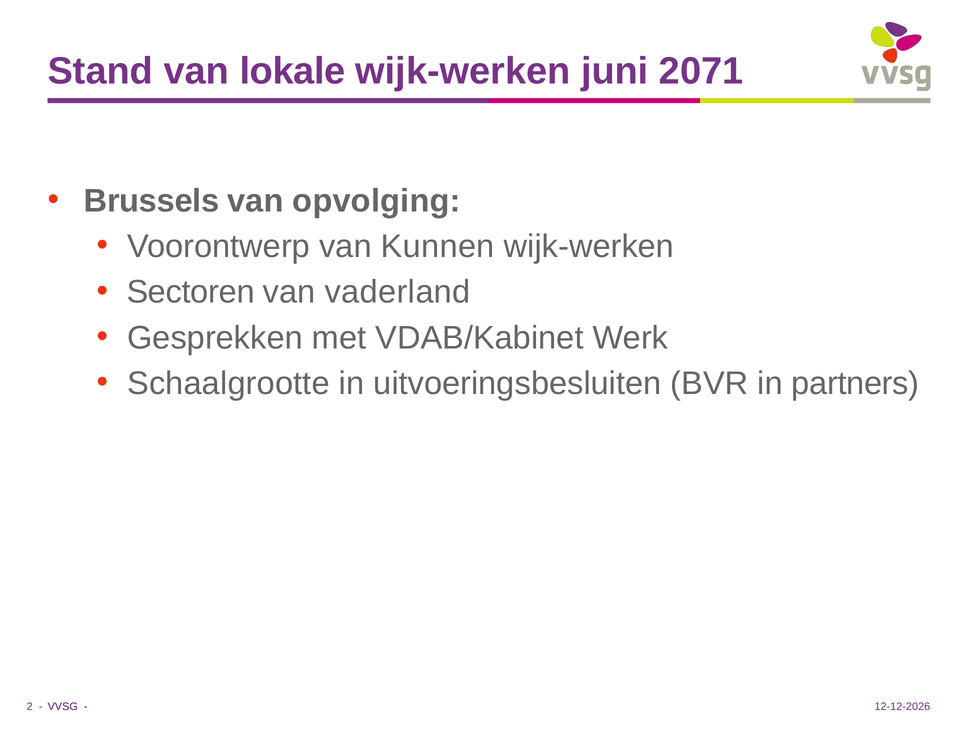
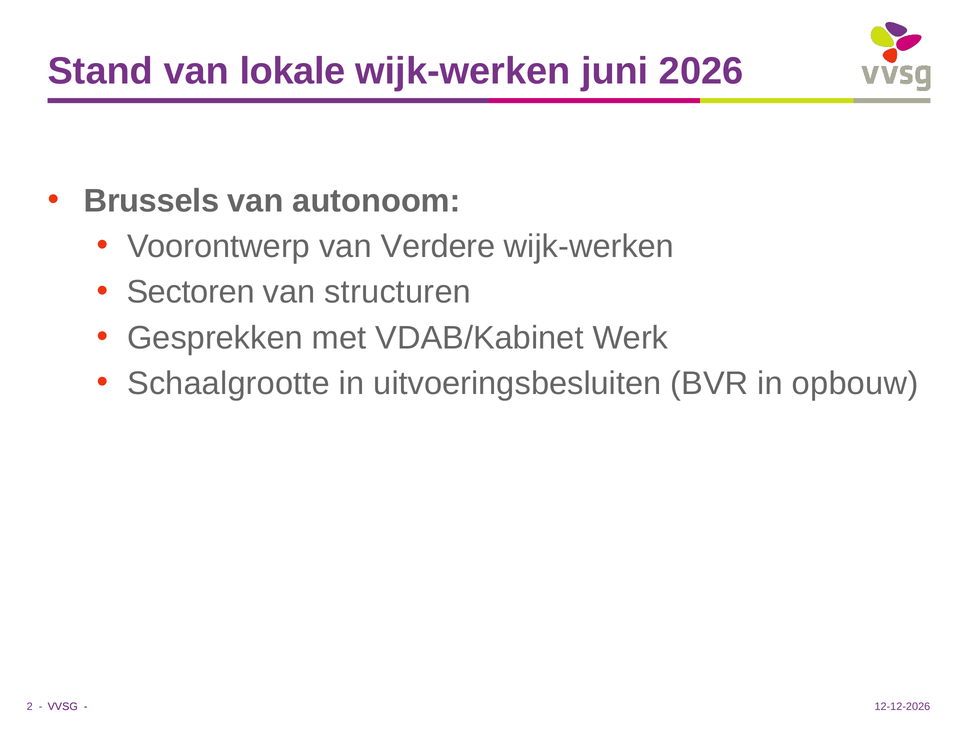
2071: 2071 -> 2026 (701, 71)
opvolging: opvolging -> autonoom (377, 201)
Kunnen: Kunnen -> Verdere (438, 246)
vaderland: vaderland -> structuren (398, 292)
partners: partners -> opbouw (855, 383)
